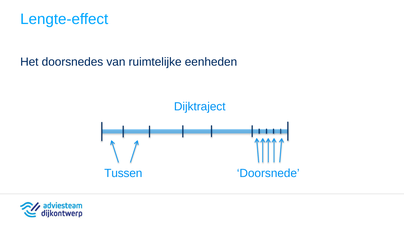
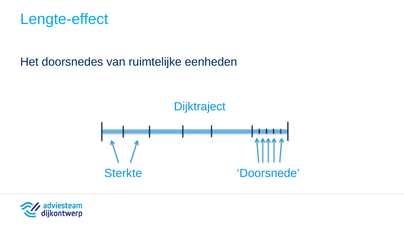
Tussen: Tussen -> Sterkte (123, 174)
